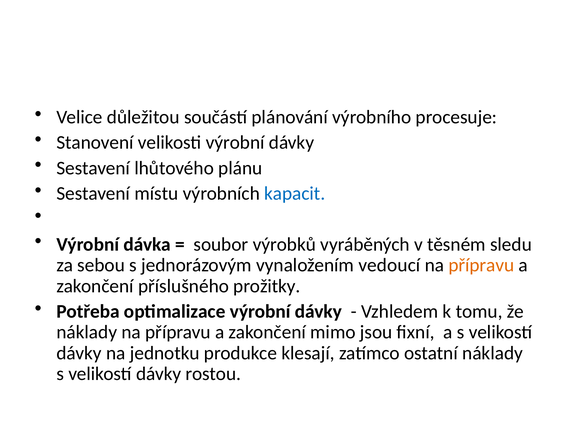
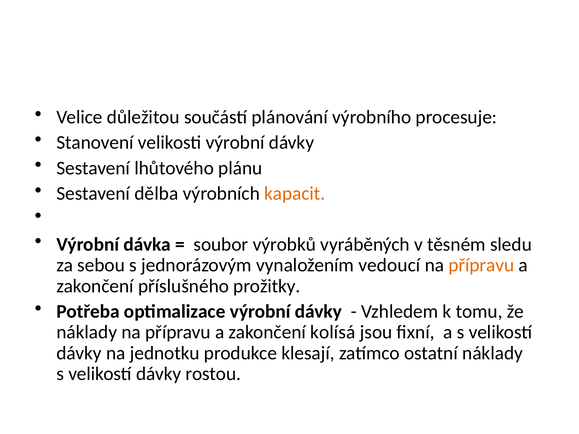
místu: místu -> dělba (156, 194)
kapacit colour: blue -> orange (295, 194)
mimo: mimo -> kolísá (333, 332)
